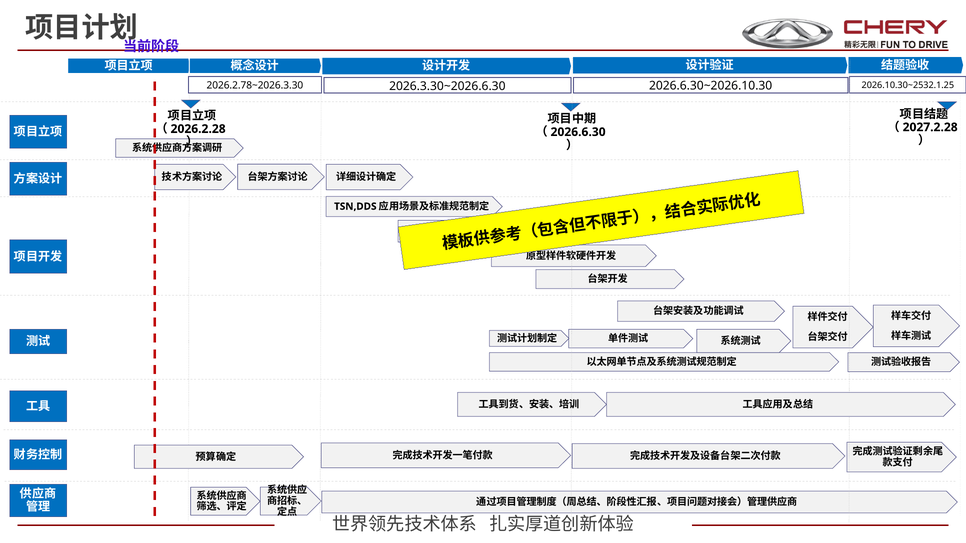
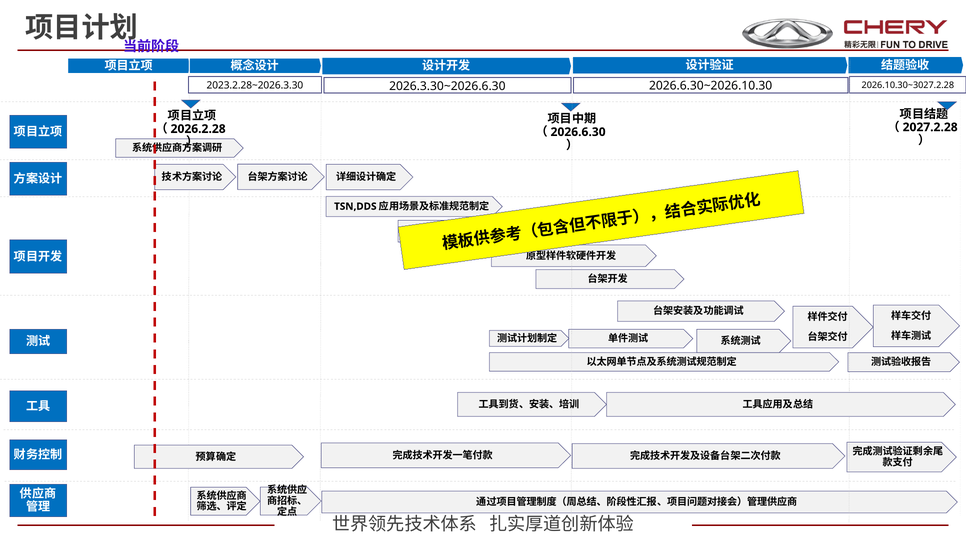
2026.2.78~2026.3.30: 2026.2.78~2026.3.30 -> 2023.2.28~2026.3.30 (255, 86)
2026.10.30~2532.1.25: 2026.10.30~2532.1.25 -> 2026.10.30~3027.2.28 (908, 85)
